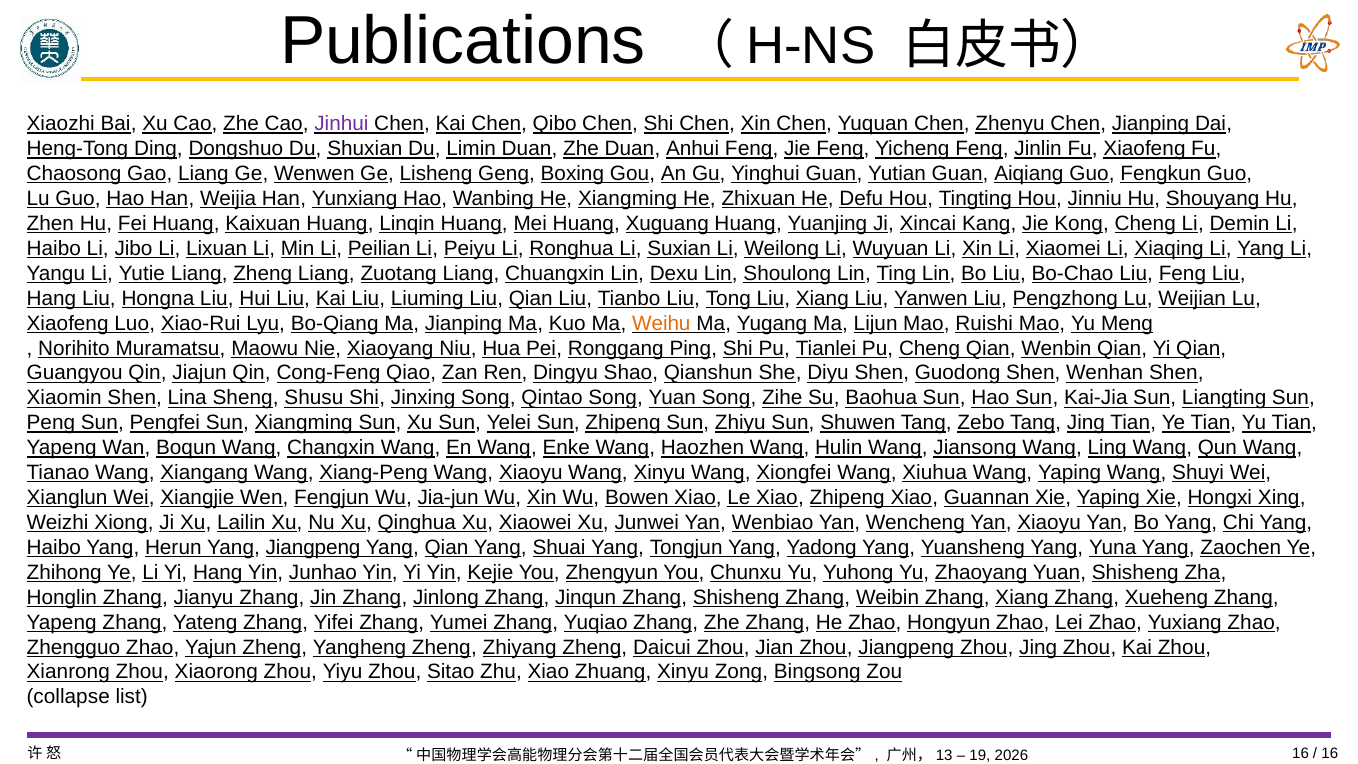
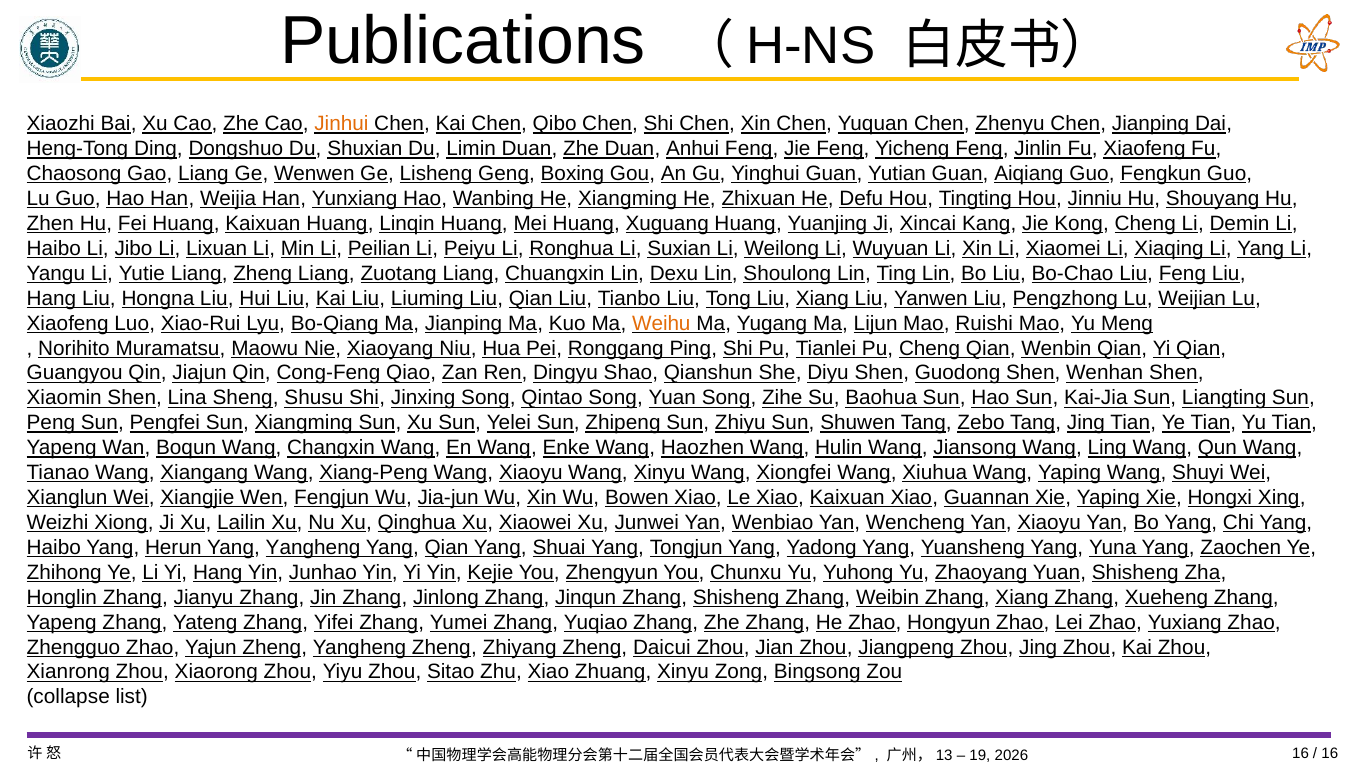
Jinhui colour: purple -> orange (341, 124)
Xiao Zhipeng: Zhipeng -> Kaixuan (847, 498)
Yang Jiangpeng: Jiangpeng -> Yangheng (313, 547)
